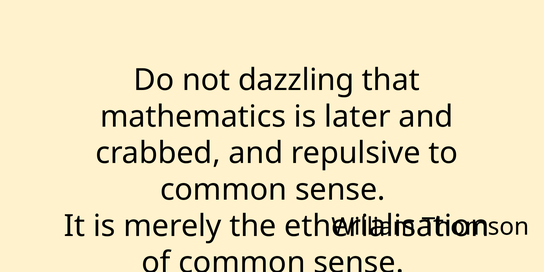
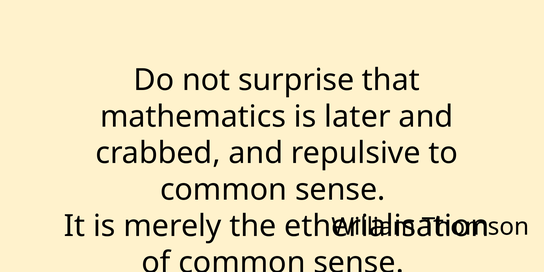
dazzling: dazzling -> surprise (296, 80)
